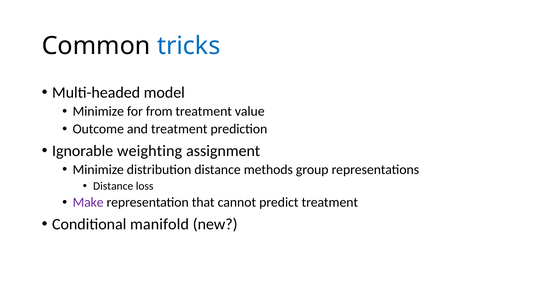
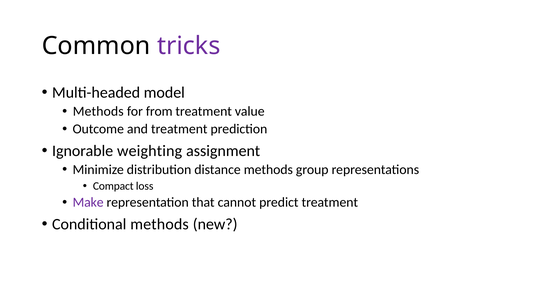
tricks colour: blue -> purple (189, 46)
Minimize: Minimize -> Methods (98, 112)
Distance: Distance -> Compact (113, 186)
Conditional manifold: manifold -> methods (159, 224)
